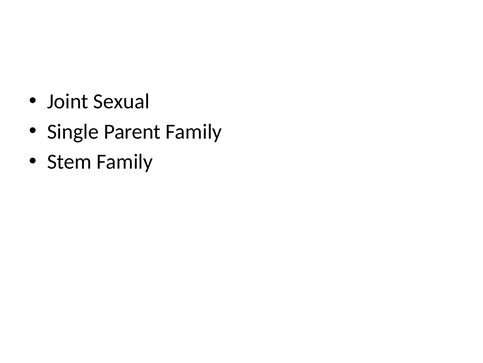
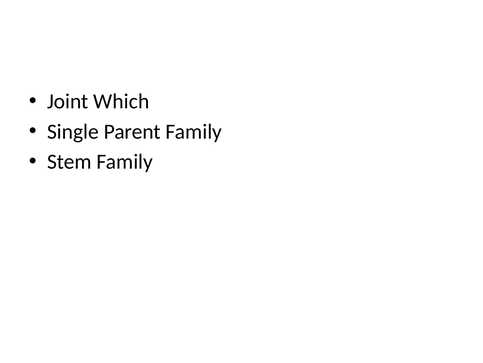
Sexual: Sexual -> Which (121, 101)
